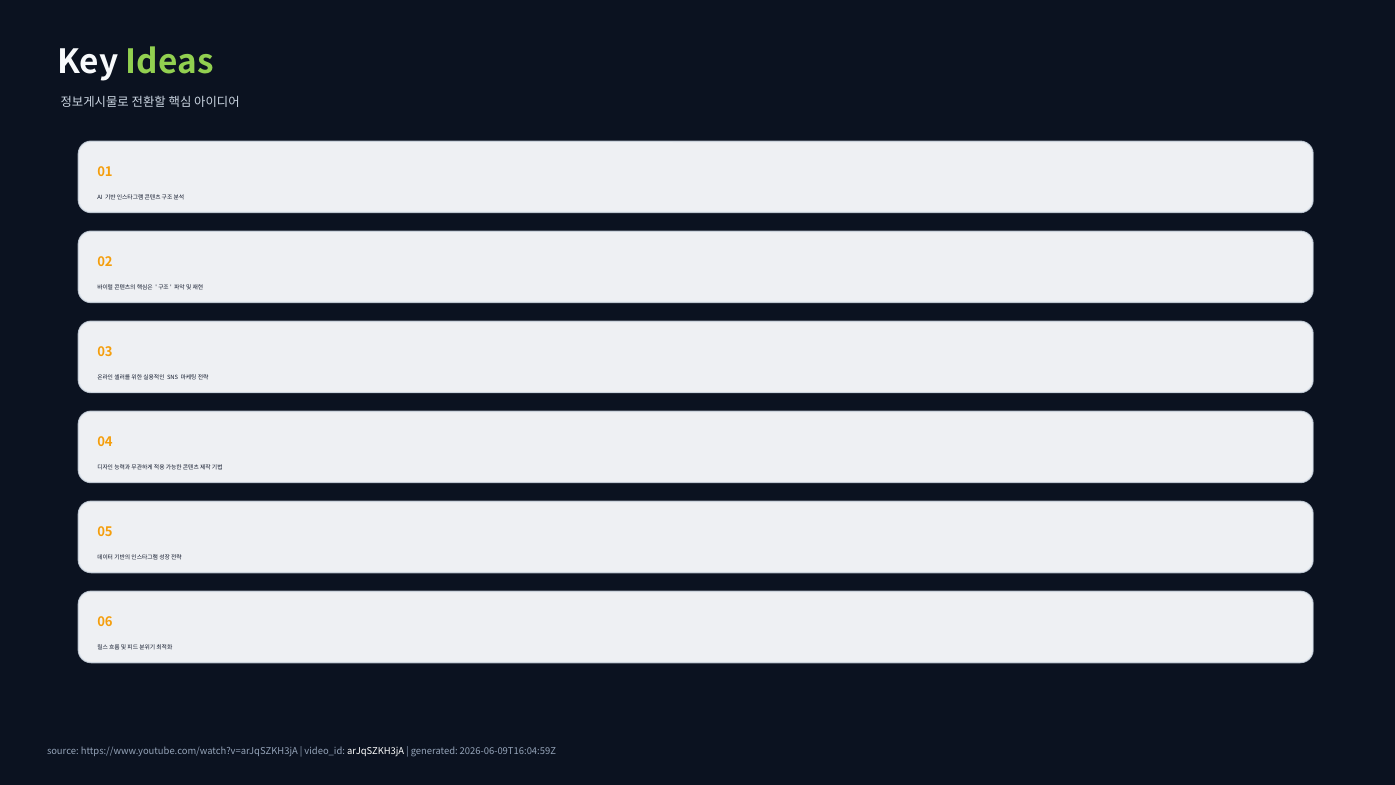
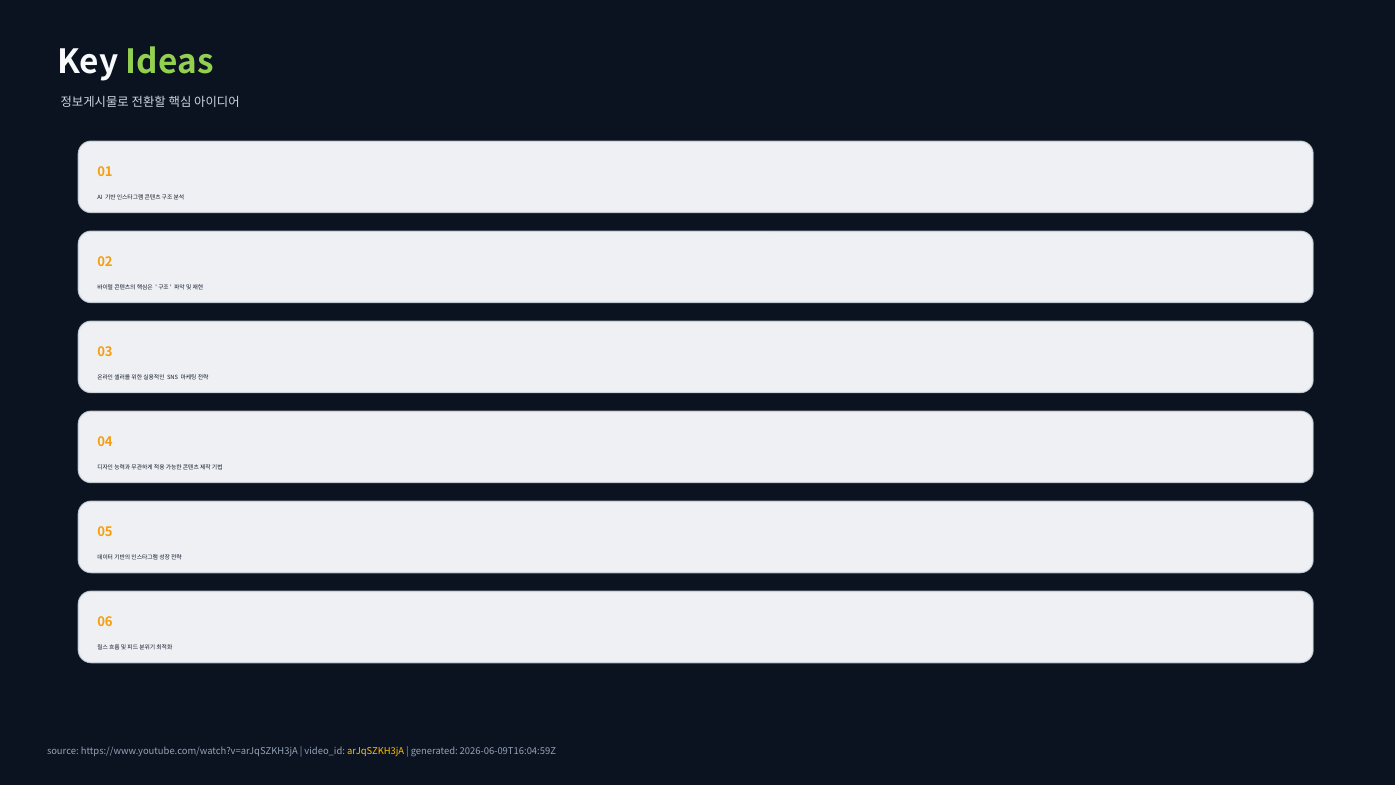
arJqSZKH3jA colour: white -> yellow (376, 751)
